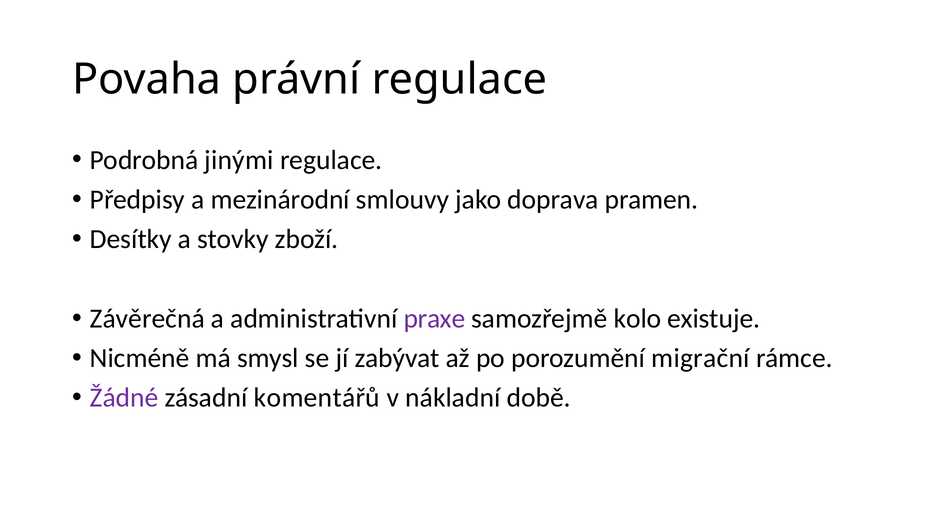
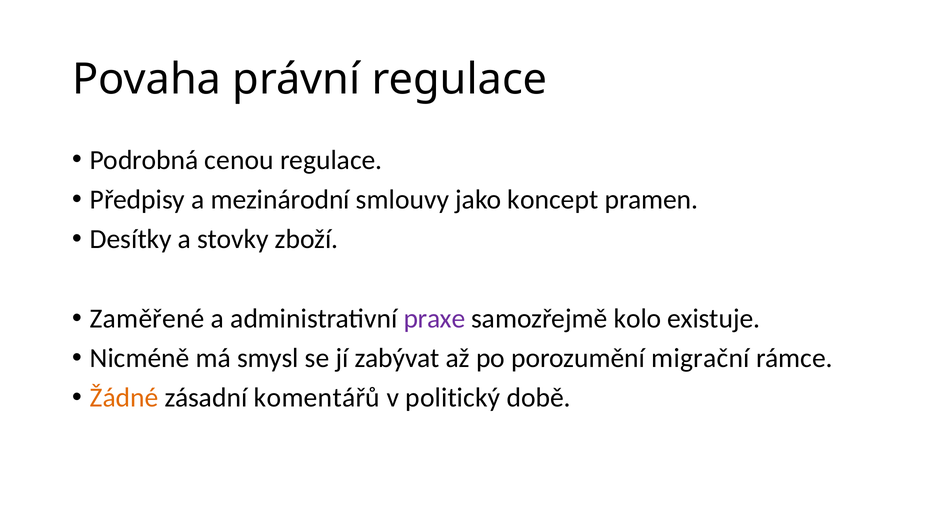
jinými: jinými -> cenou (239, 160)
doprava: doprava -> koncept (553, 200)
Závěrečná: Závěrečná -> Zaměřené (147, 319)
Žádné colour: purple -> orange (124, 398)
nákladní: nákladní -> politický (453, 398)
